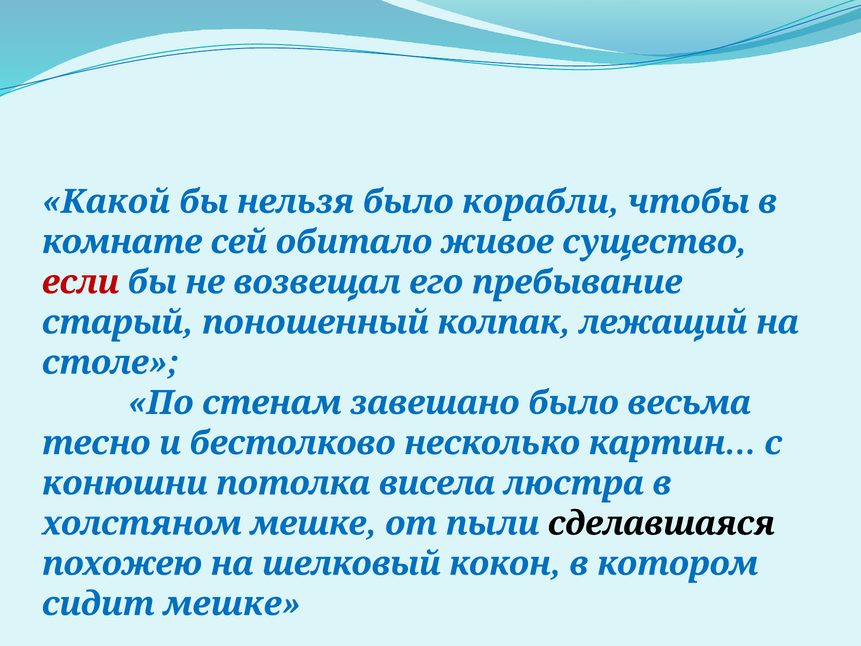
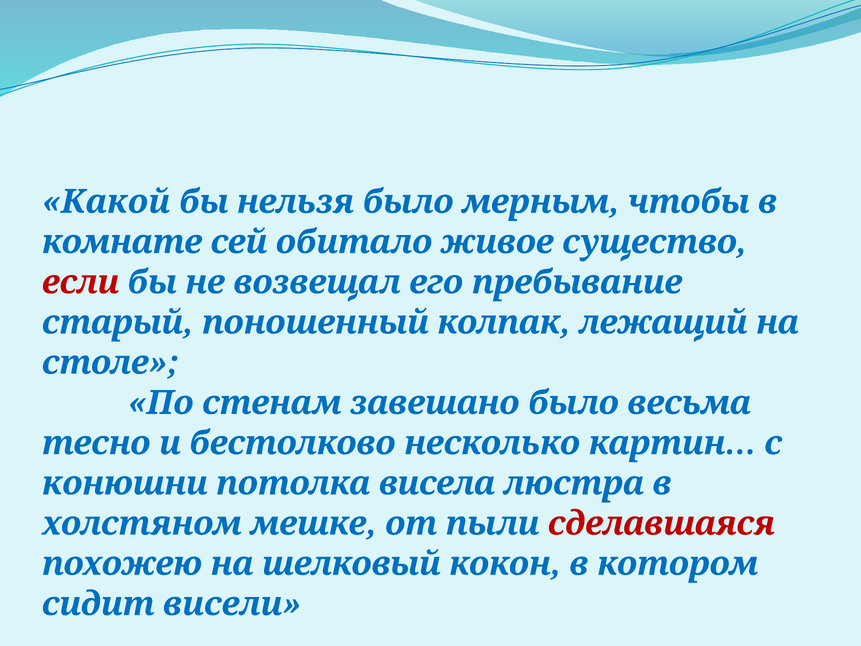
корабли: корабли -> мерным (541, 202)
сделавшаяся colour: black -> red (662, 523)
сидит мешке: мешке -> висели (232, 604)
